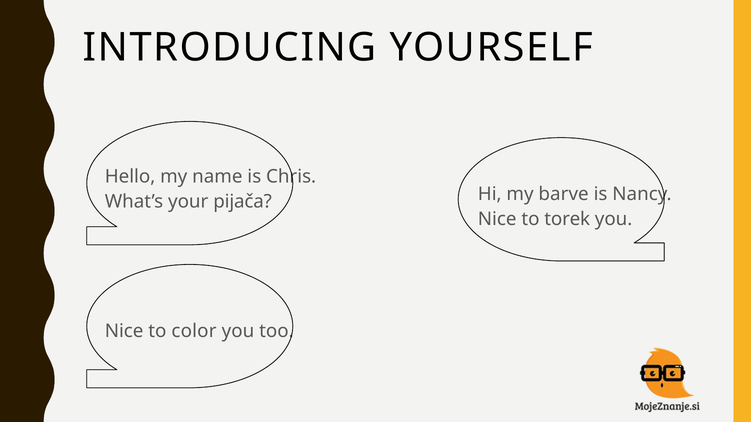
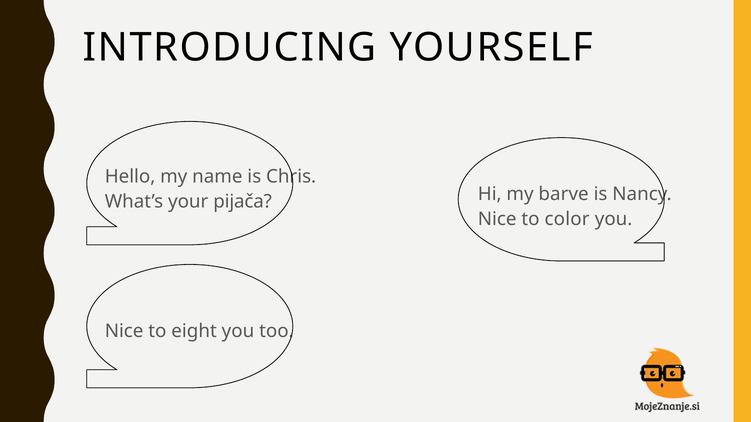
torek: torek -> color (567, 219)
color: color -> eight (194, 331)
